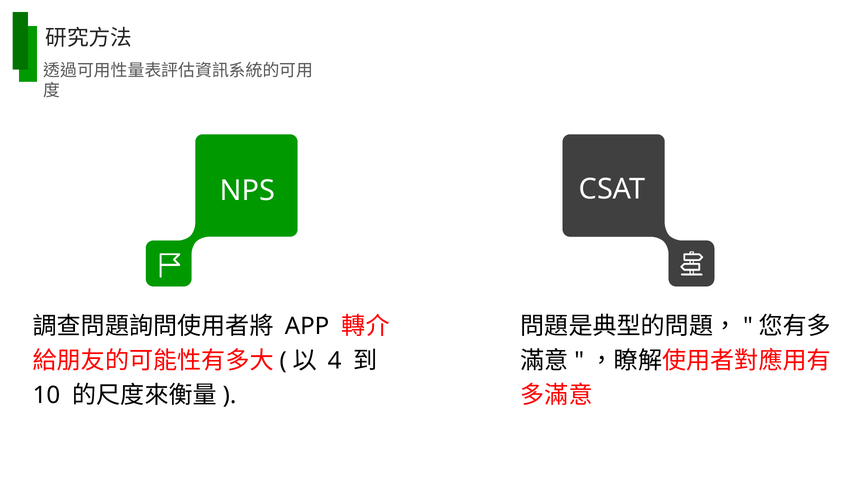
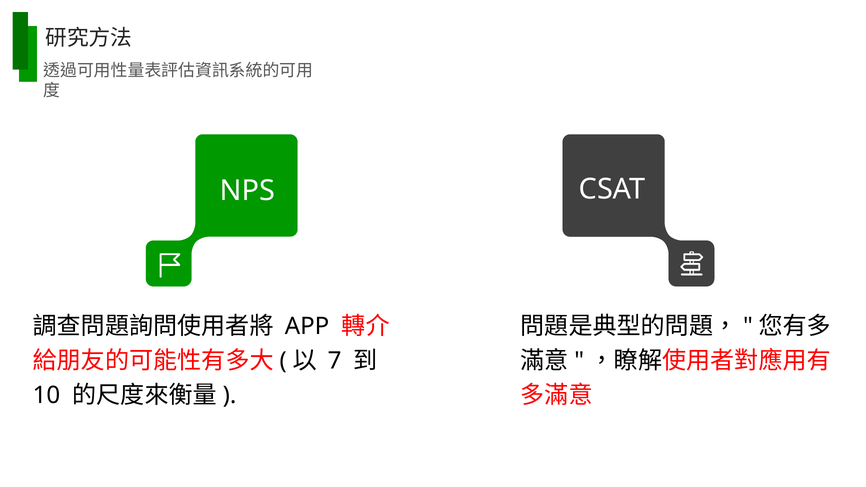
4: 4 -> 7 (335, 361)
